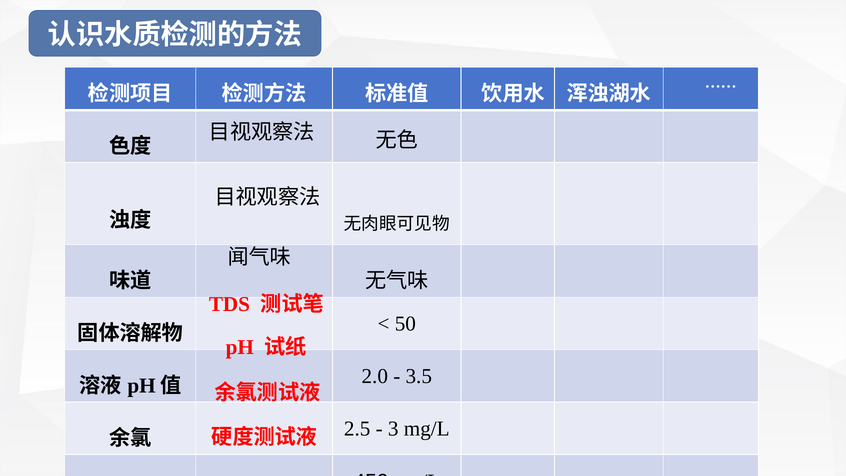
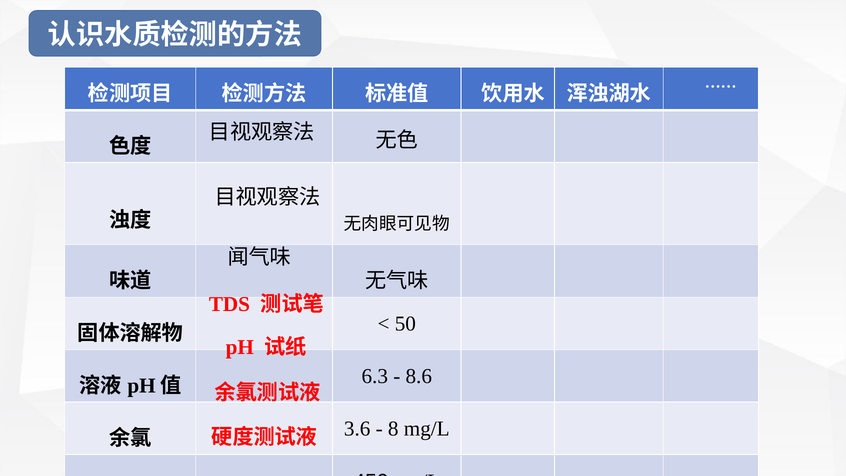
2.0: 2.0 -> 6.3 (375, 376)
3.5: 3.5 -> 8.6 (419, 376)
2.5: 2.5 -> 3.6 (357, 429)
3: 3 -> 8 (393, 429)
